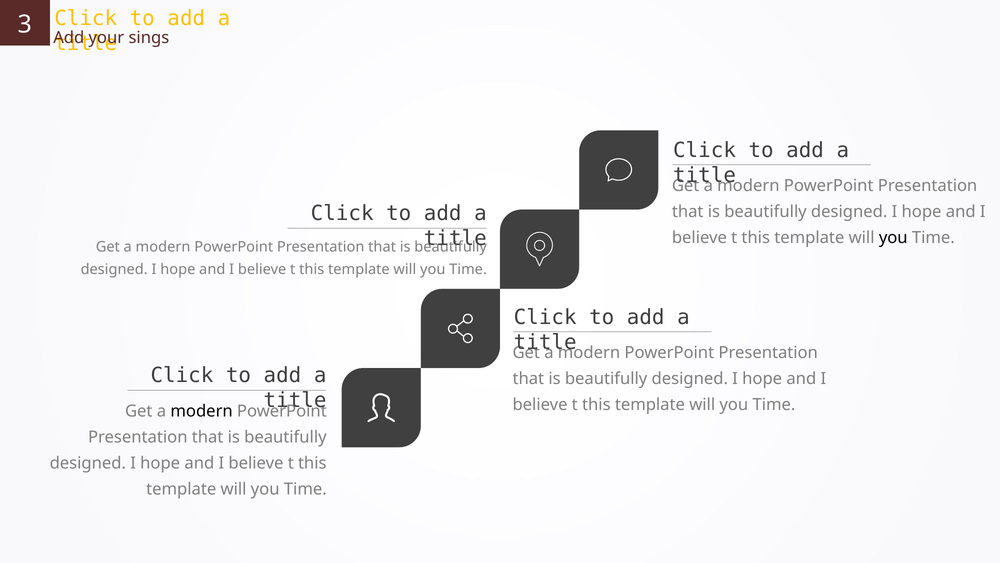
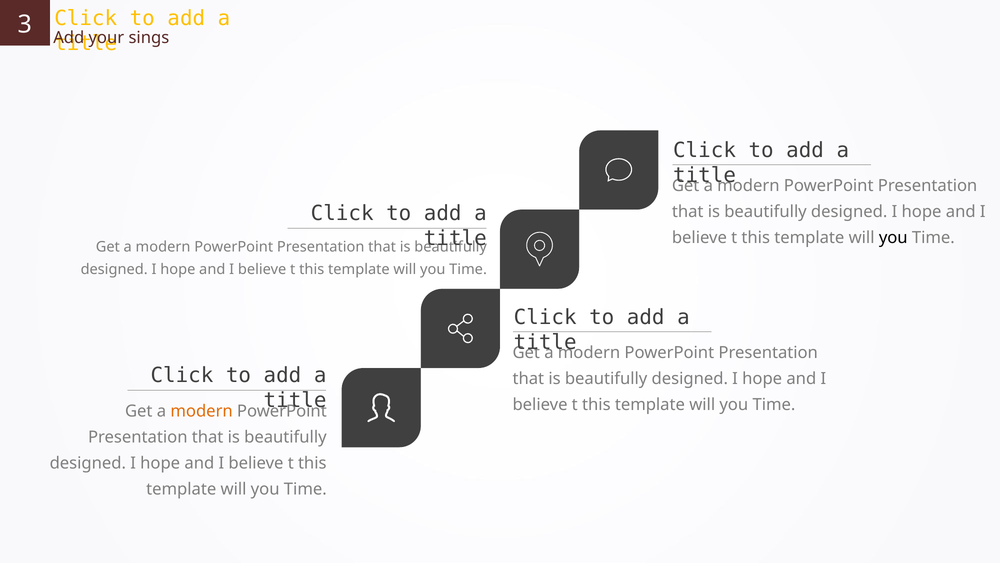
modern colour: black -> orange (202, 411)
